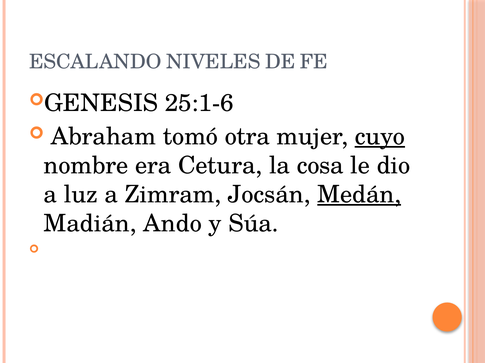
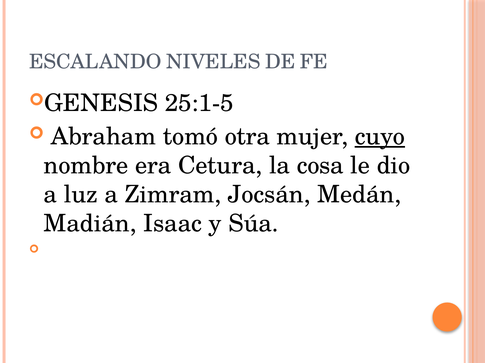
25:1-6: 25:1-6 -> 25:1-5 (199, 104)
Medán underline: present -> none (359, 195)
Ando: Ando -> Isaac (173, 224)
